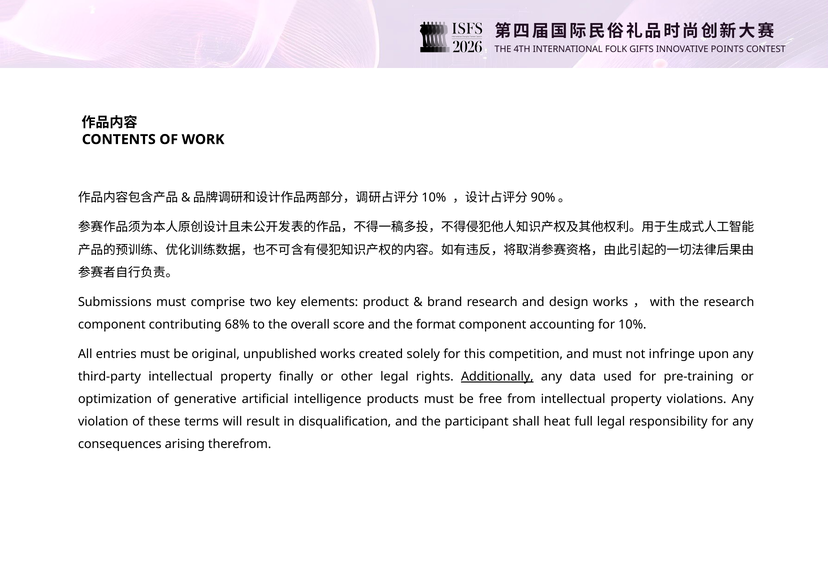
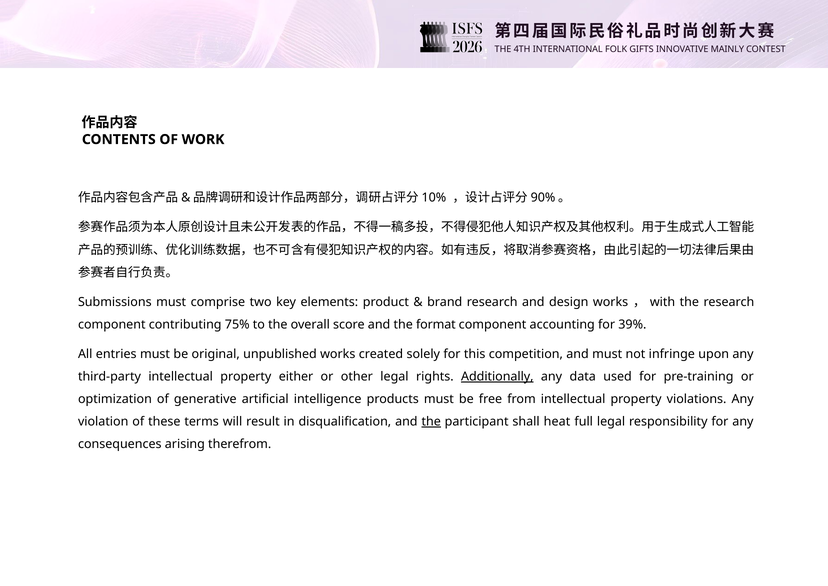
POINTS: POINTS -> MAINLY (727, 49)
68%: 68% -> 75% (237, 324)
10%: 10% -> 39% (632, 324)
finally: finally -> either (296, 376)
the underline: none -> present (431, 421)
